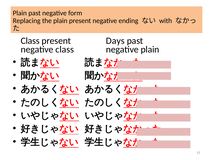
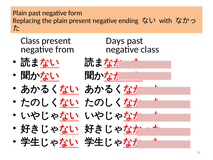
negative class: class -> from (65, 49)
negative plain: plain -> class (150, 49)
